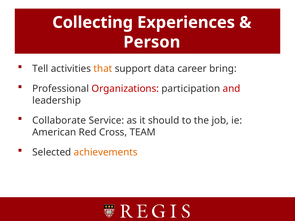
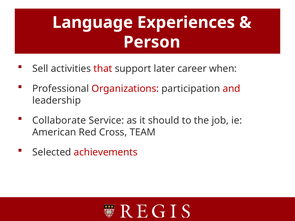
Collecting: Collecting -> Language (93, 23)
Tell: Tell -> Sell (40, 69)
that colour: orange -> red (103, 69)
data: data -> later (164, 69)
bring: bring -> when (223, 69)
achievements colour: orange -> red (106, 152)
